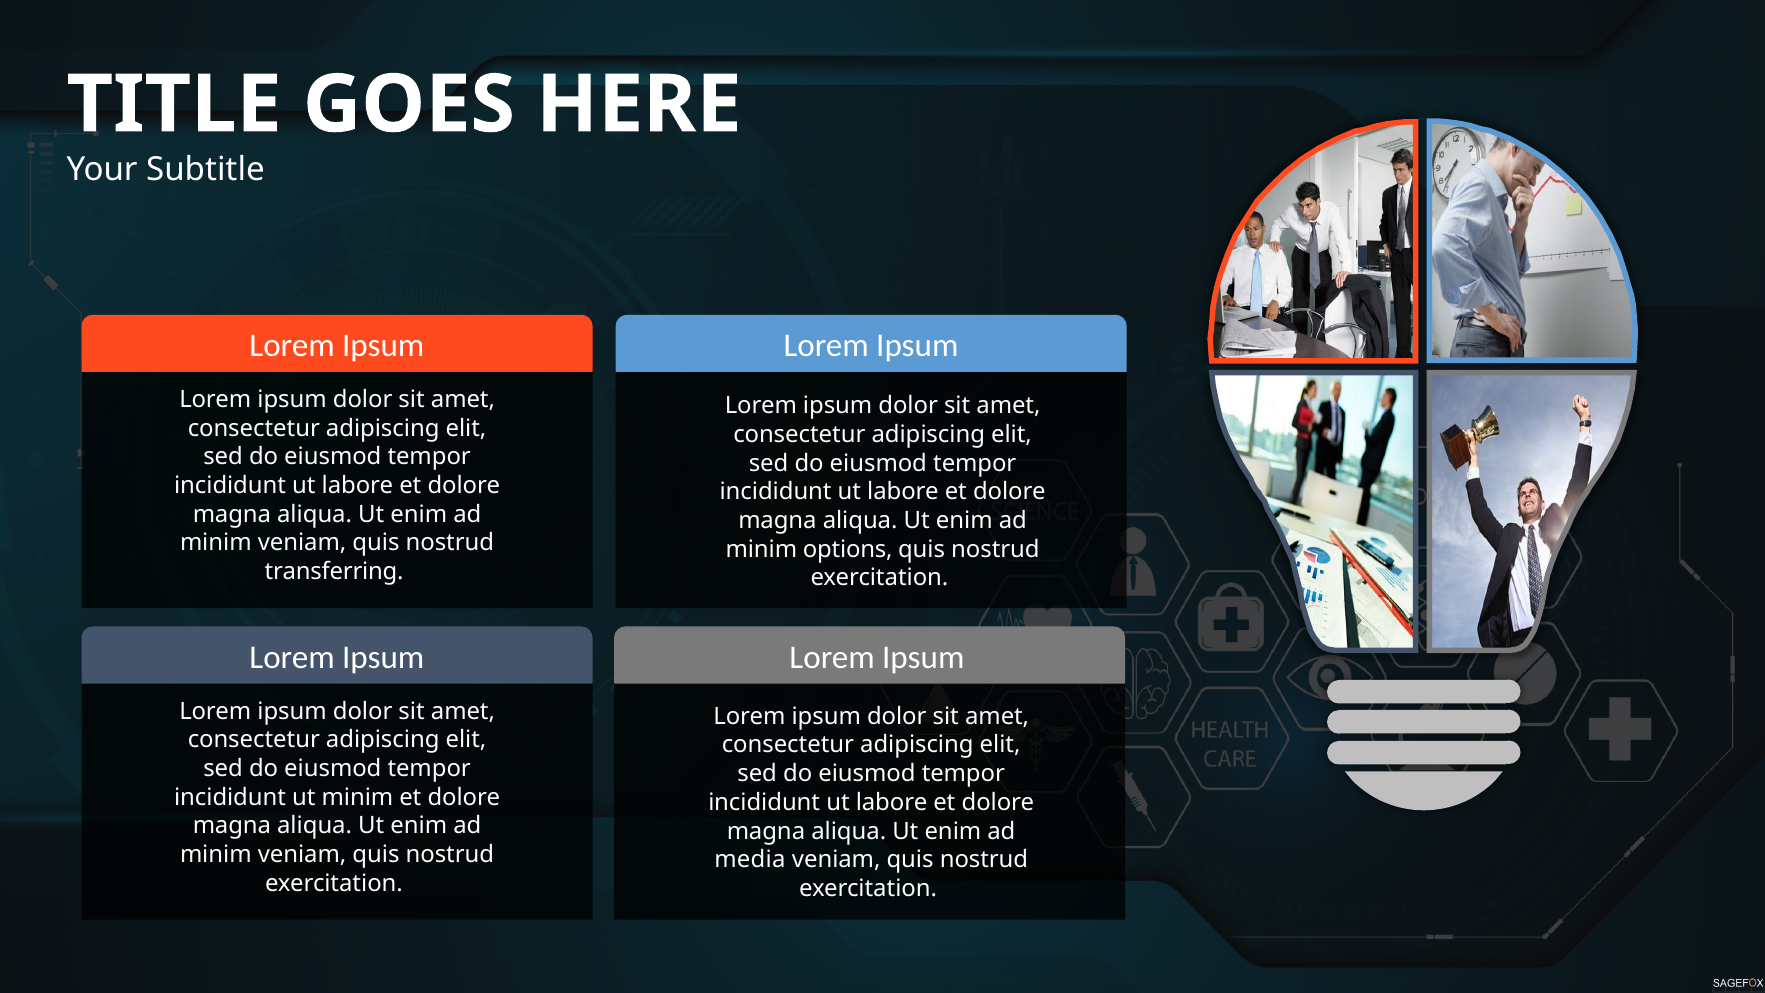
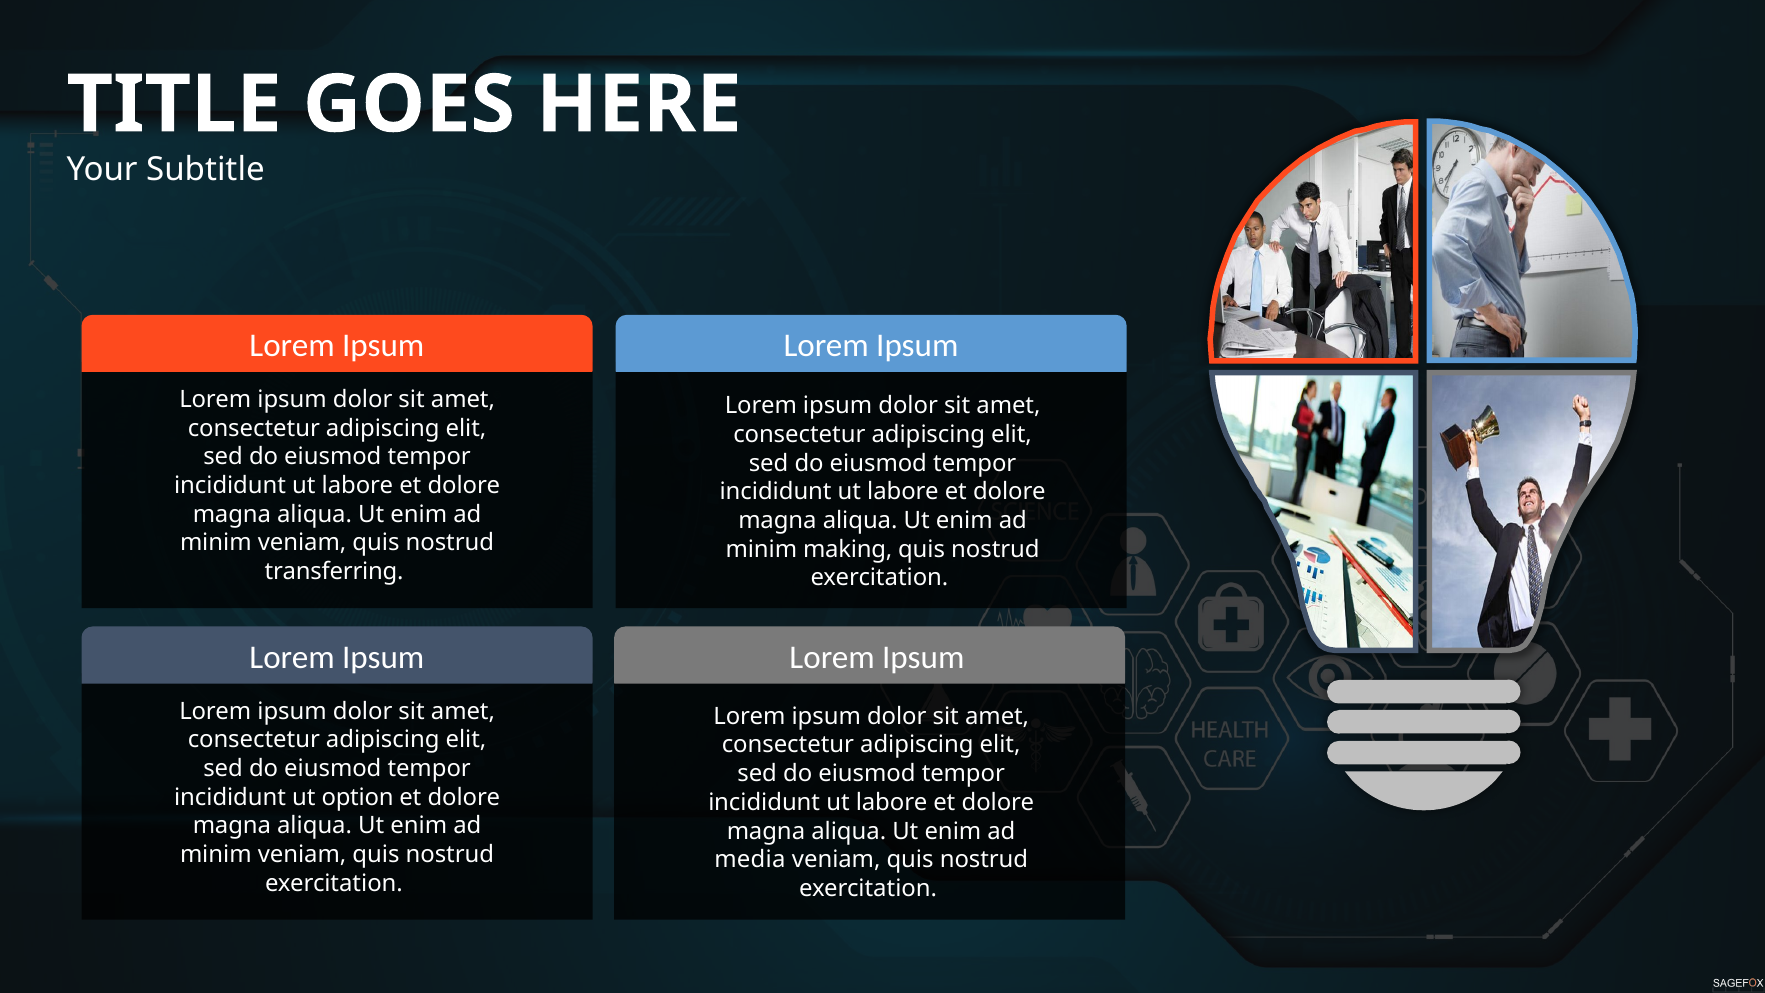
options: options -> making (848, 549)
ut minim: minim -> option (358, 797)
